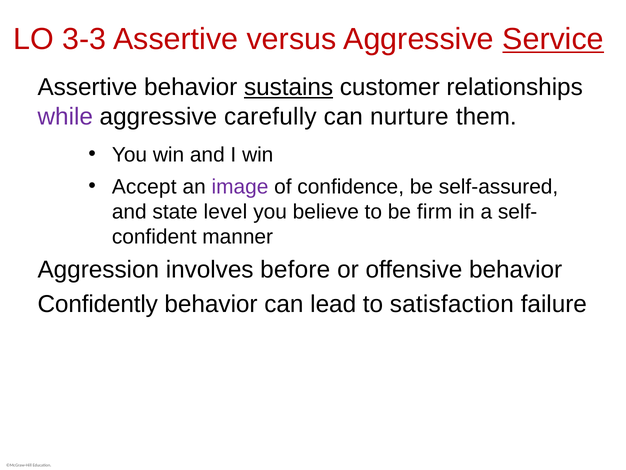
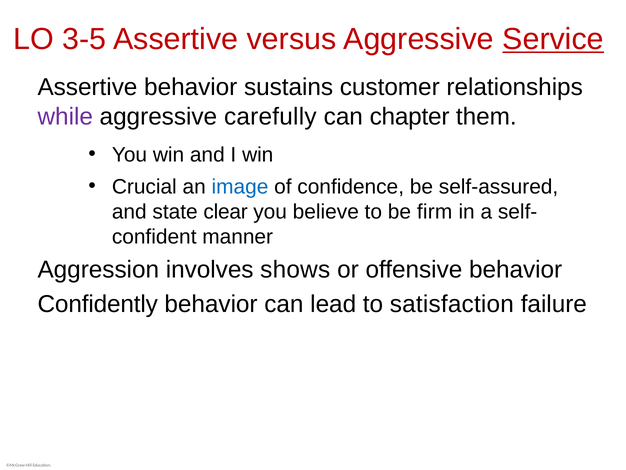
3-3: 3-3 -> 3-5 (84, 39)
sustains underline: present -> none (289, 87)
nurture: nurture -> chapter (410, 116)
Accept: Accept -> Crucial (144, 187)
image colour: purple -> blue (240, 187)
level: level -> clear (226, 212)
before: before -> shows (295, 269)
